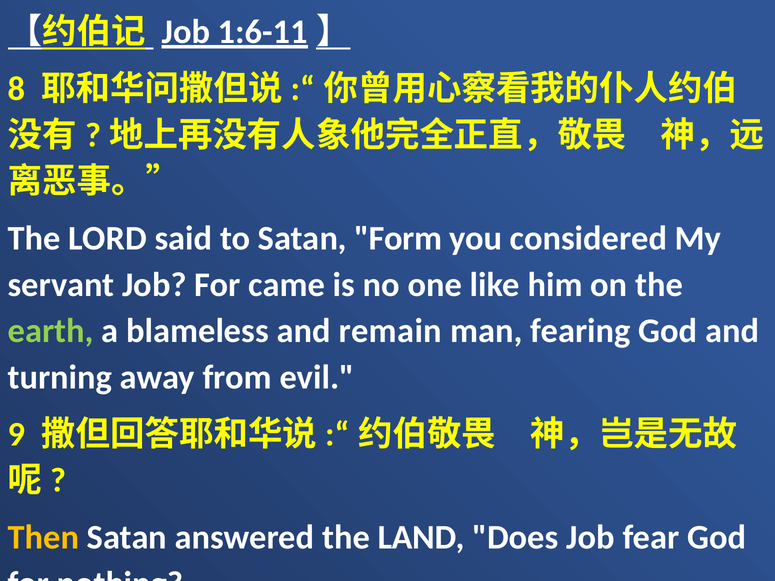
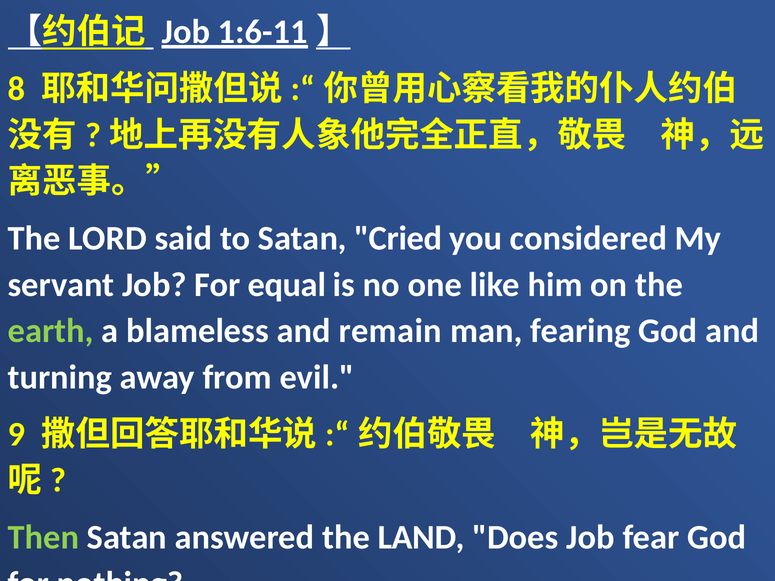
Form: Form -> Cried (398, 239)
came: came -> equal (287, 285)
Then colour: yellow -> light green (43, 538)
